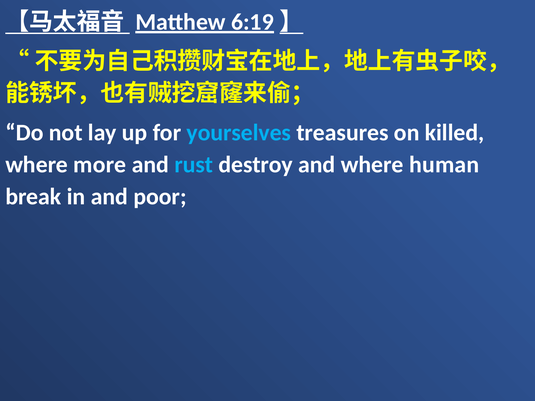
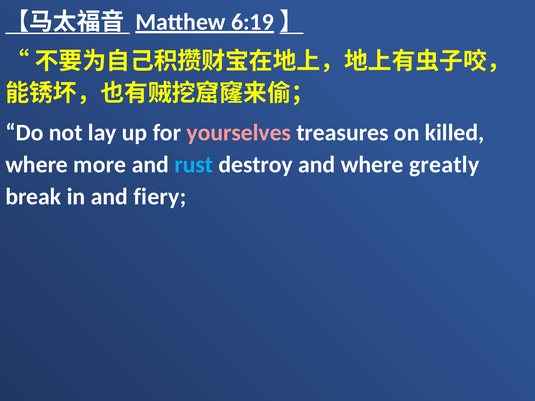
yourselves colour: light blue -> pink (239, 133)
human: human -> greatly (444, 165)
poor: poor -> fiery (160, 197)
